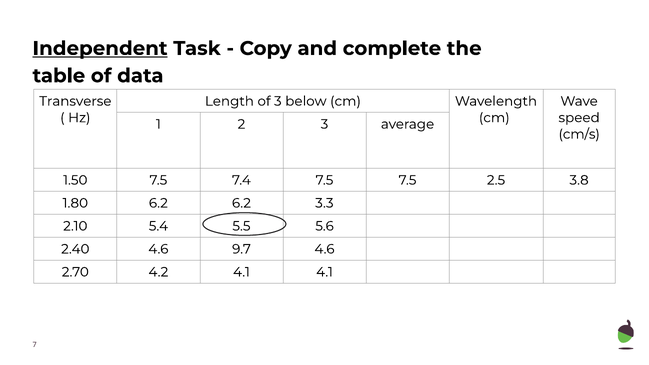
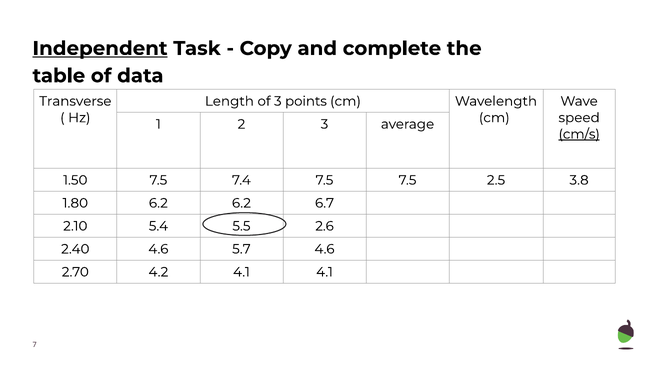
below: below -> points (306, 101)
cm/s underline: none -> present (579, 134)
3.3: 3.3 -> 6.7 (325, 203)
5.6: 5.6 -> 2.6 (325, 226)
9.7: 9.7 -> 5.7 (241, 249)
